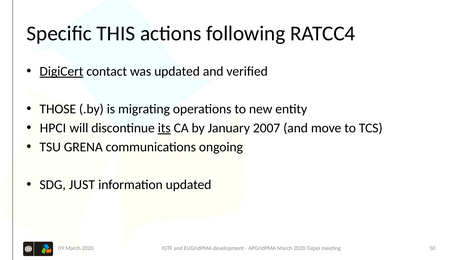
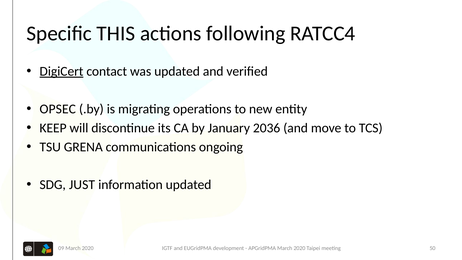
THOSE: THOSE -> OPSEC (58, 109)
HPCI: HPCI -> KEEP (53, 128)
its underline: present -> none (164, 128)
2007: 2007 -> 2036 (267, 128)
